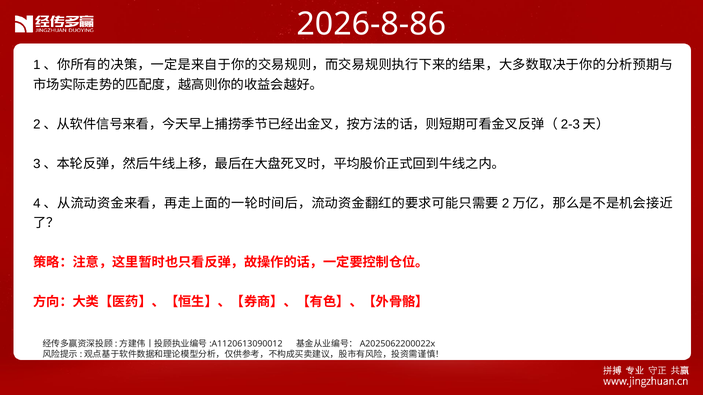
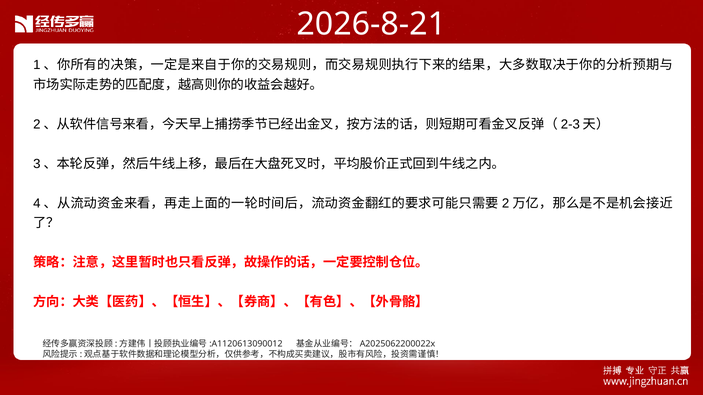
2026-8-86: 2026-8-86 -> 2026-8-21 (371, 24)
